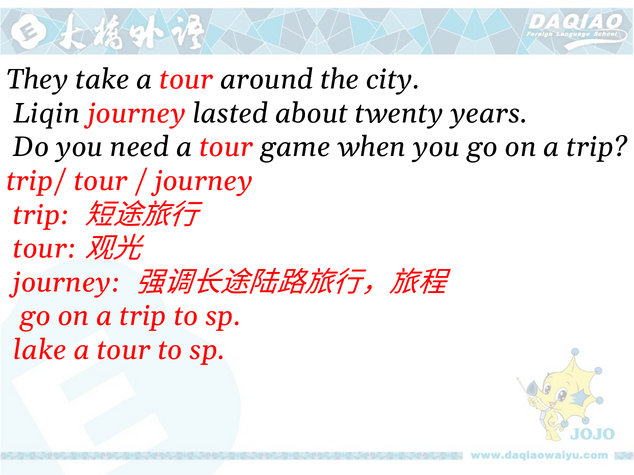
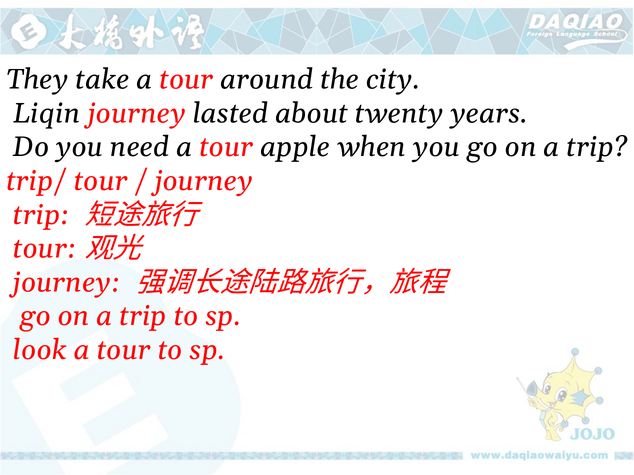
game: game -> apple (295, 147)
lake: lake -> look (40, 350)
